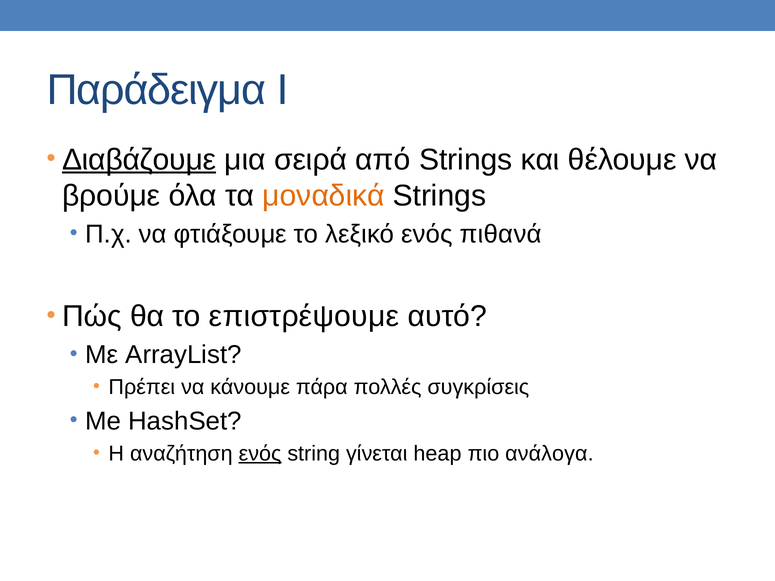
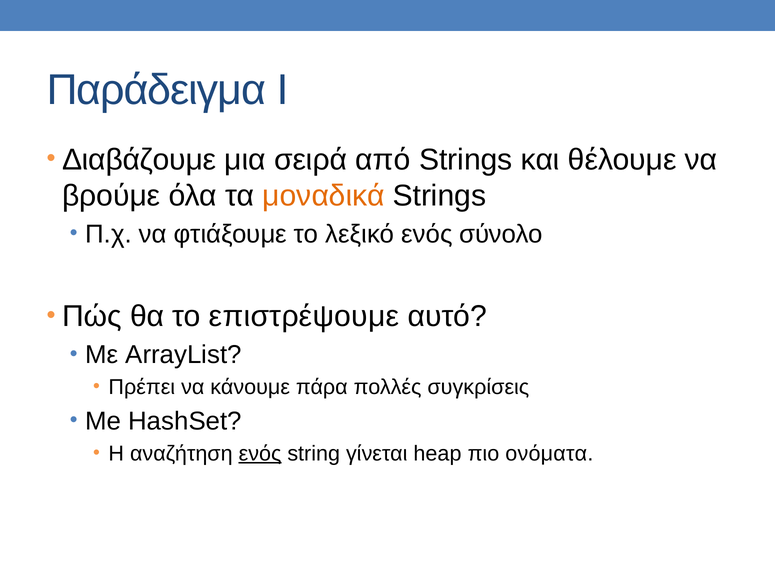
Διαβάζουμε underline: present -> none (139, 160)
πιθανά: πιθανά -> σύνολο (501, 234)
ανάλογα: ανάλογα -> ονόματα (549, 454)
